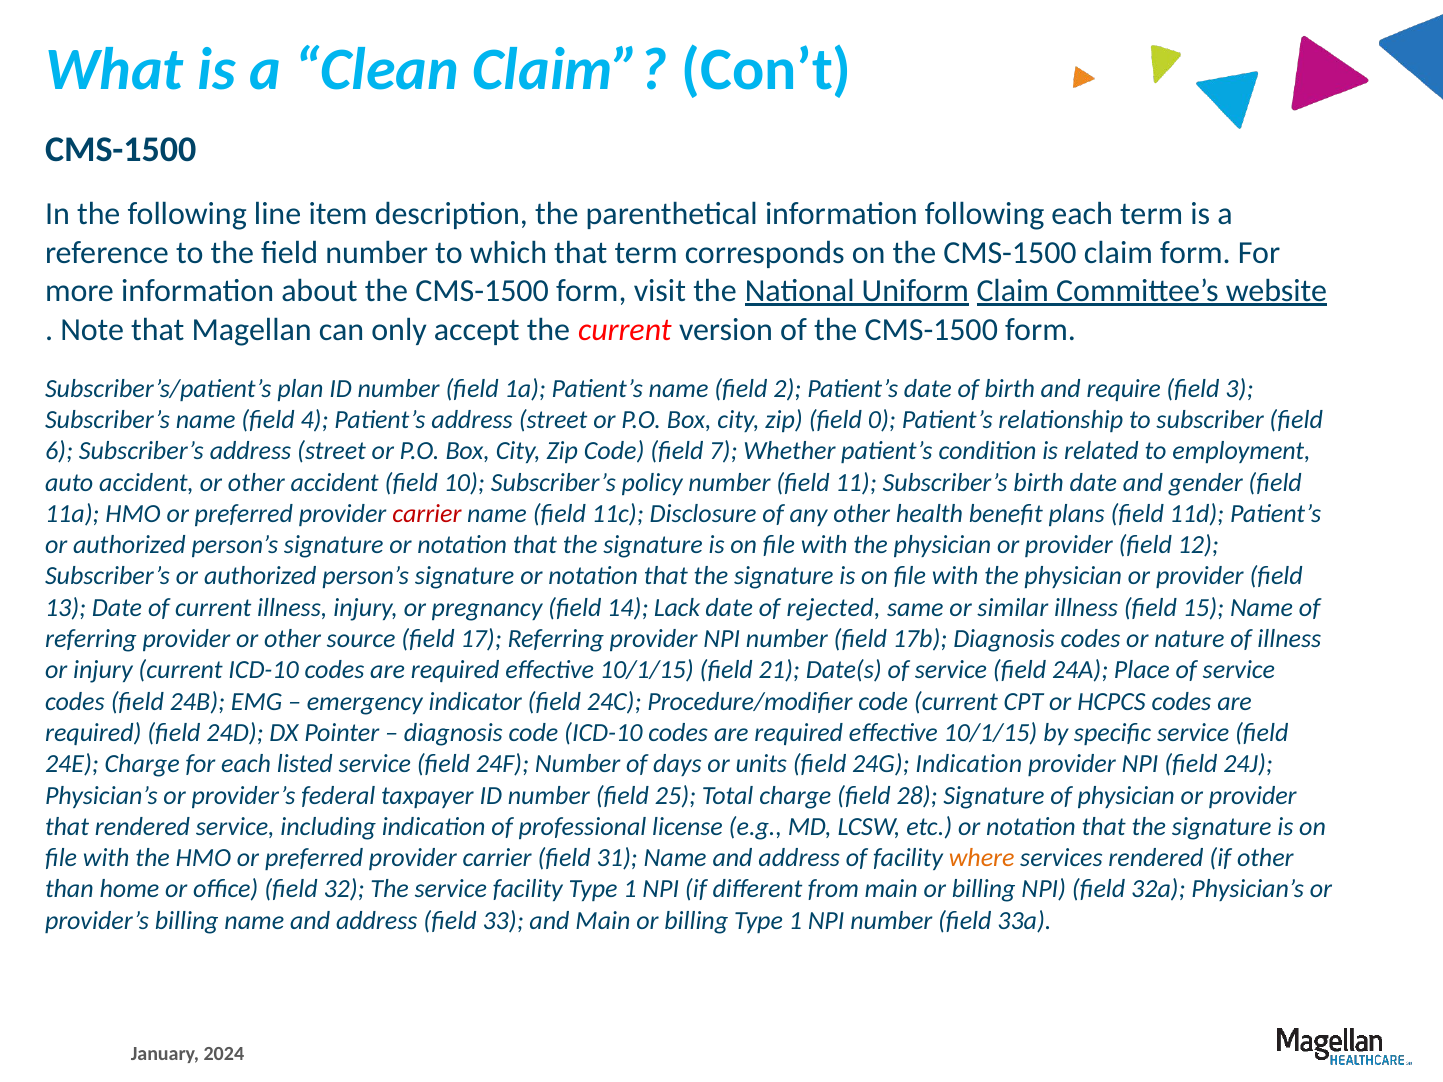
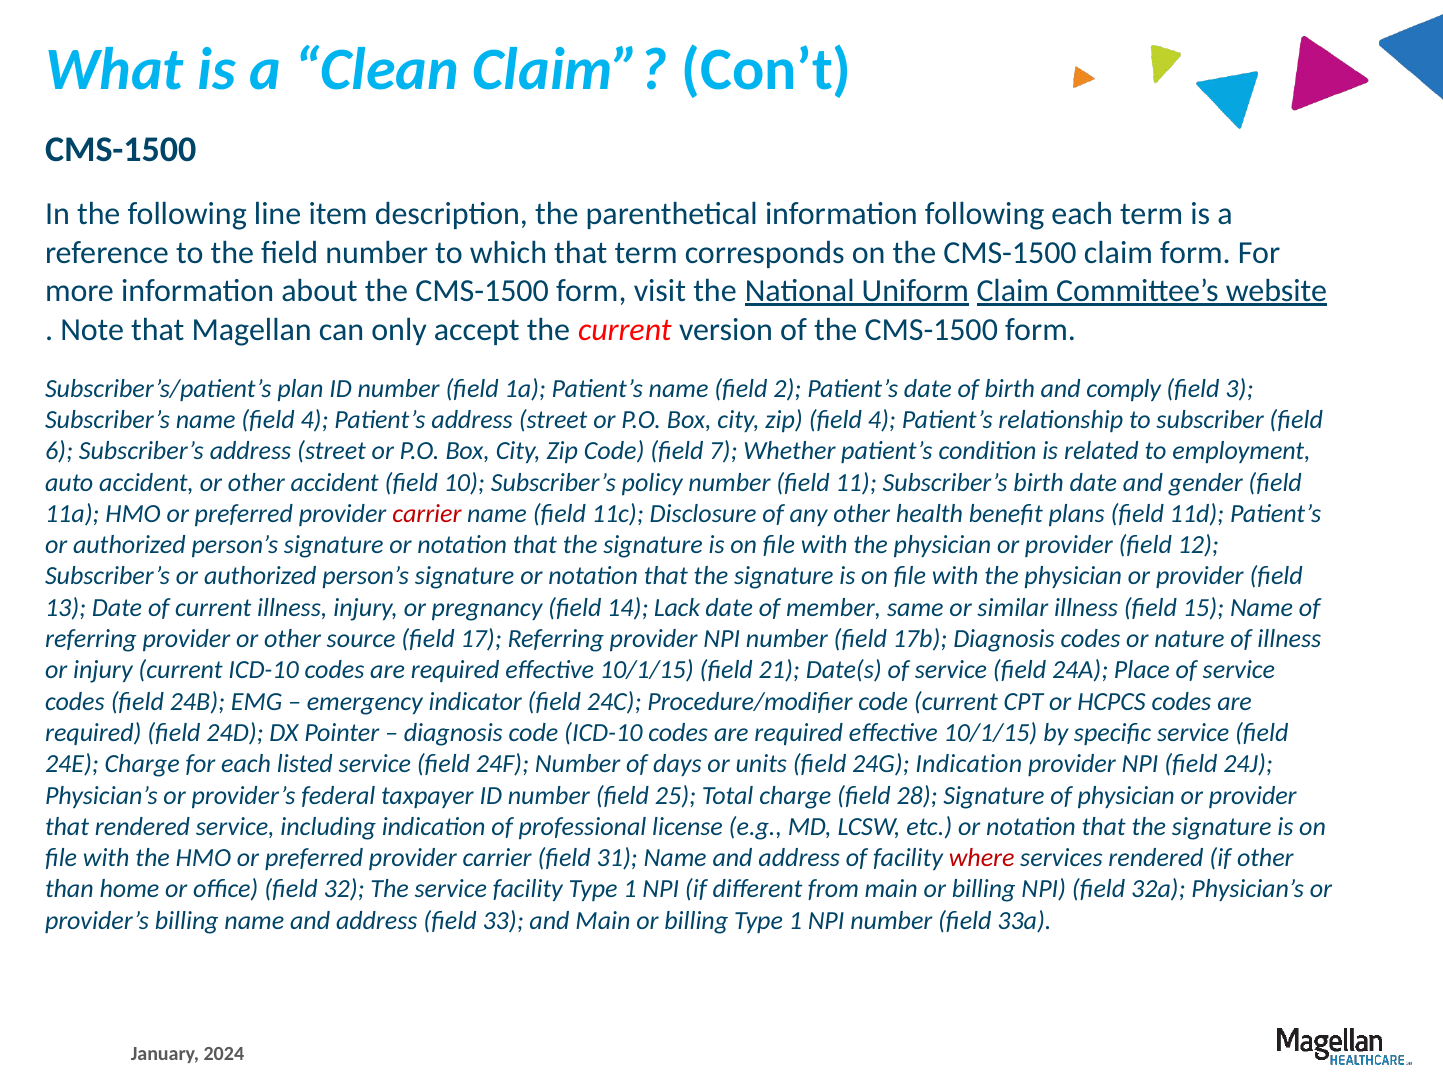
require: require -> comply (1124, 389)
zip field 0: 0 -> 4 (882, 420)
rejected: rejected -> member (834, 608)
where colour: orange -> red (982, 858)
